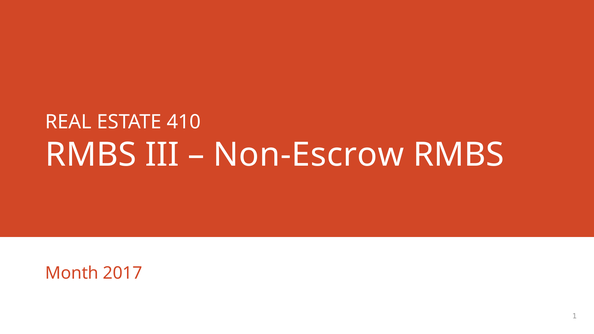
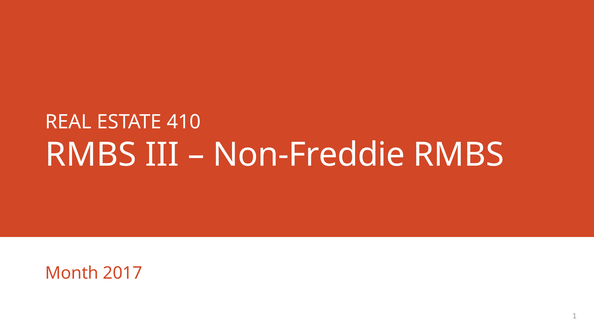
Non-Escrow: Non-Escrow -> Non-Freddie (309, 155)
